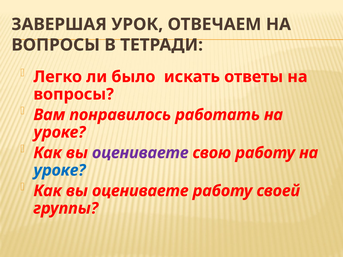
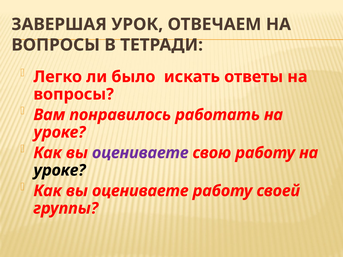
уроке colour: blue -> black (60, 170)
